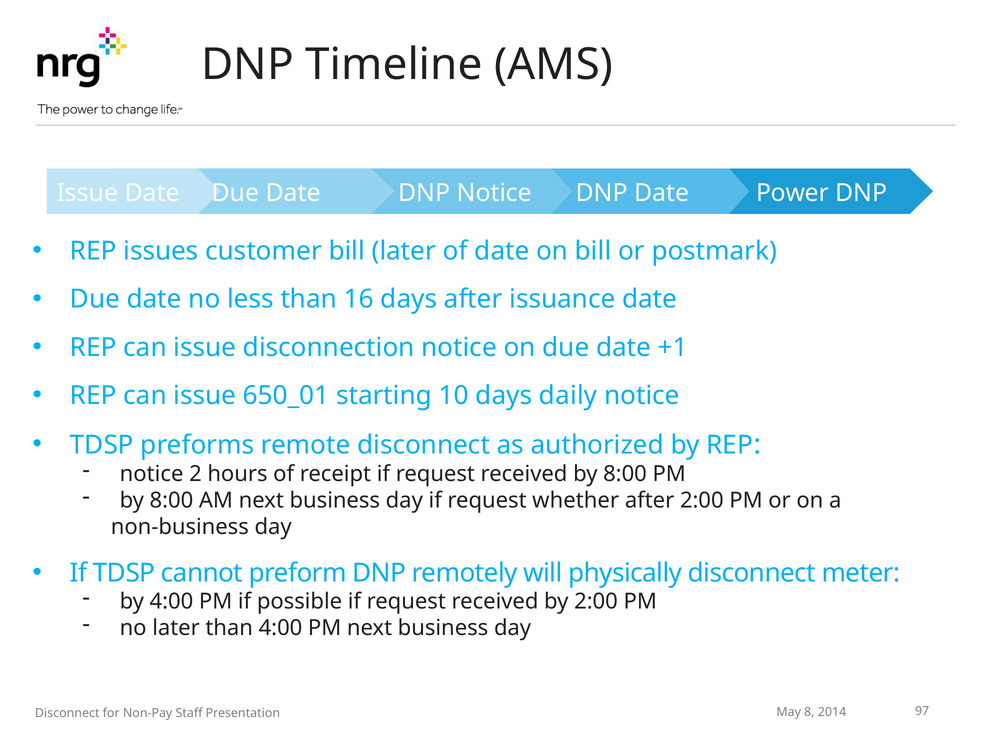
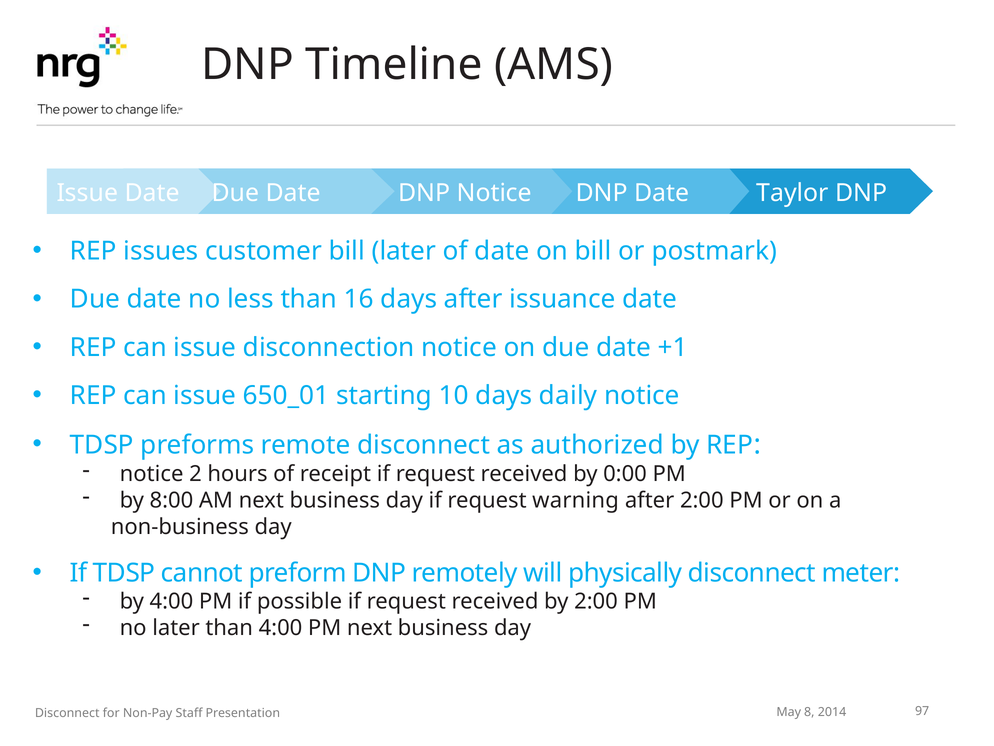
Power: Power -> Taylor (792, 193)
received by 8:00: 8:00 -> 0:00 (625, 474)
whether: whether -> warning (576, 500)
